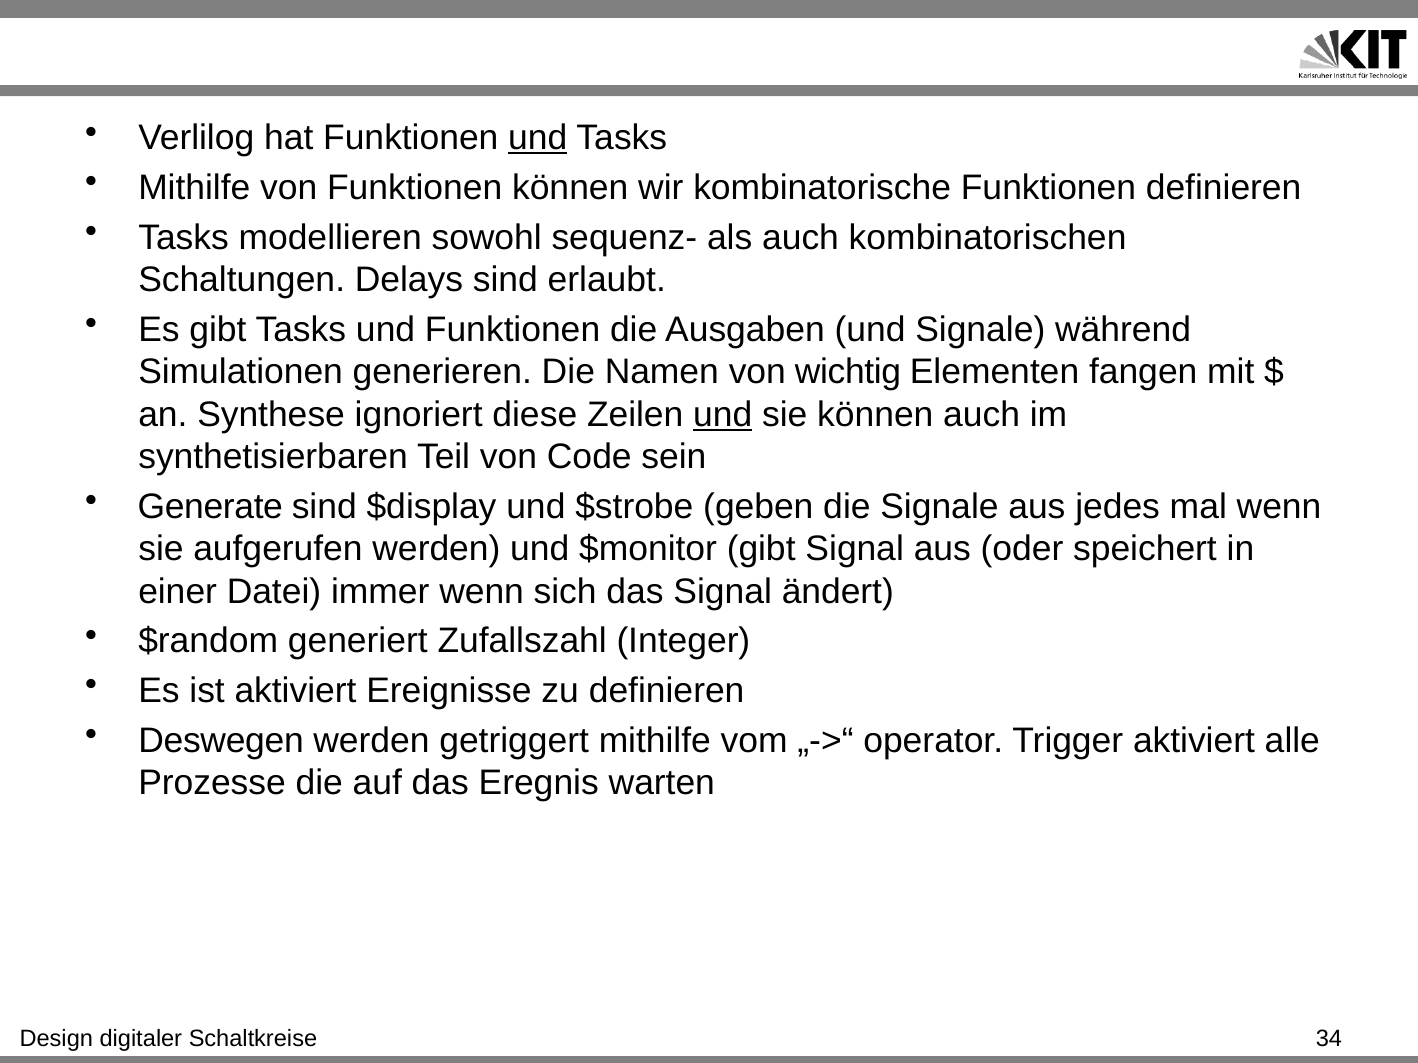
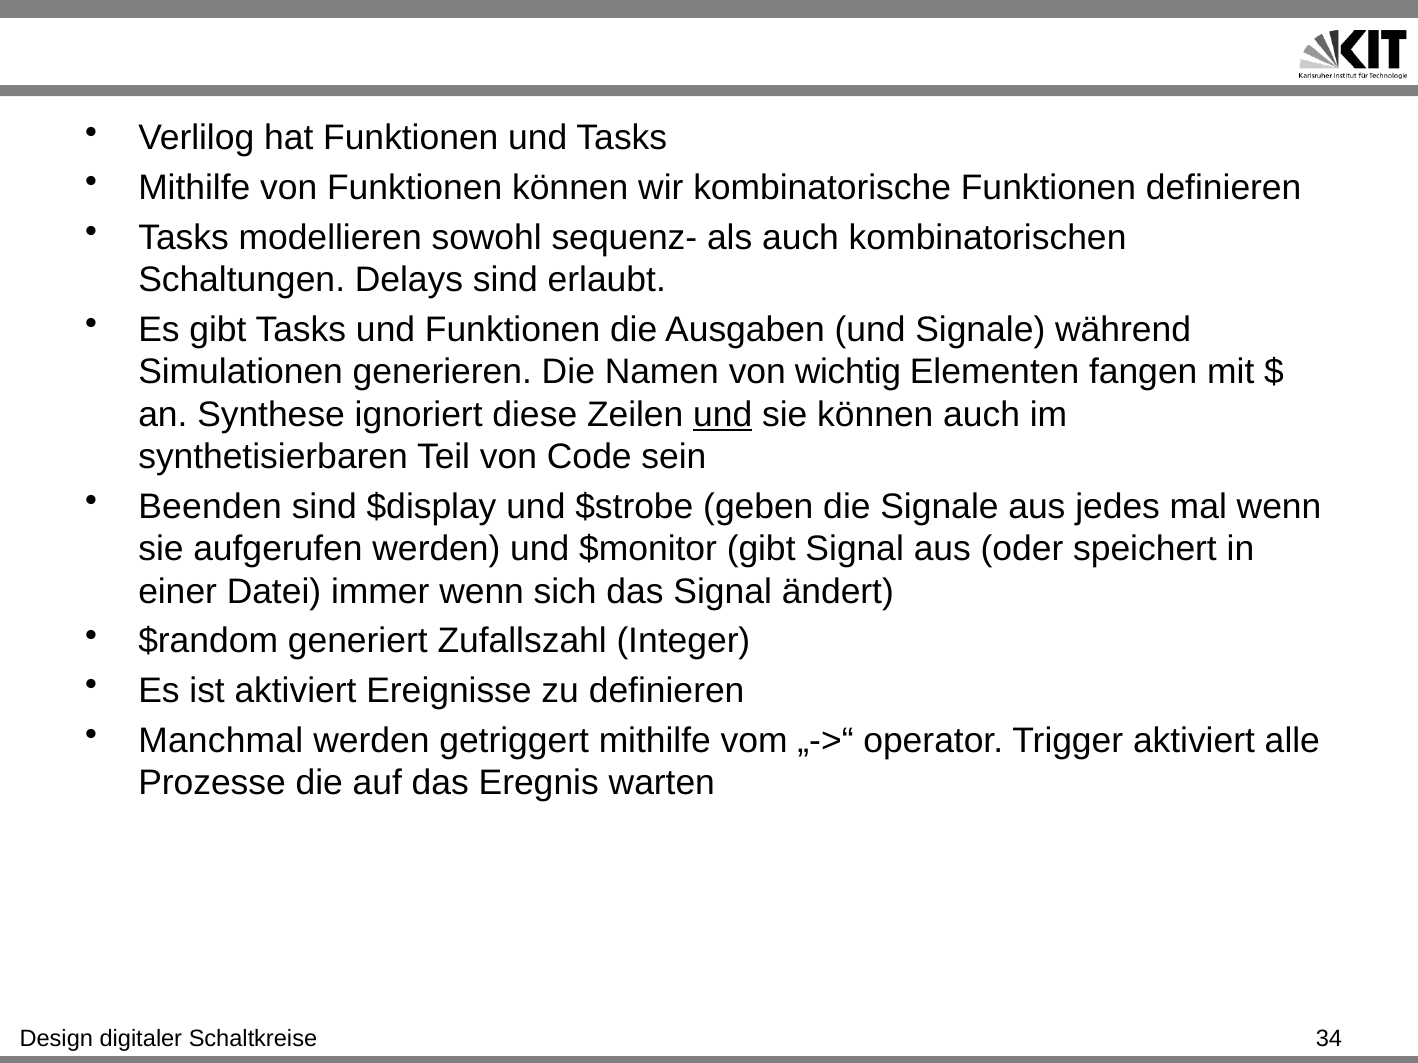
und underline: present -> none (538, 138)
Generate: Generate -> Beenden (210, 507)
Deswegen: Deswegen -> Manchmal (221, 741)
